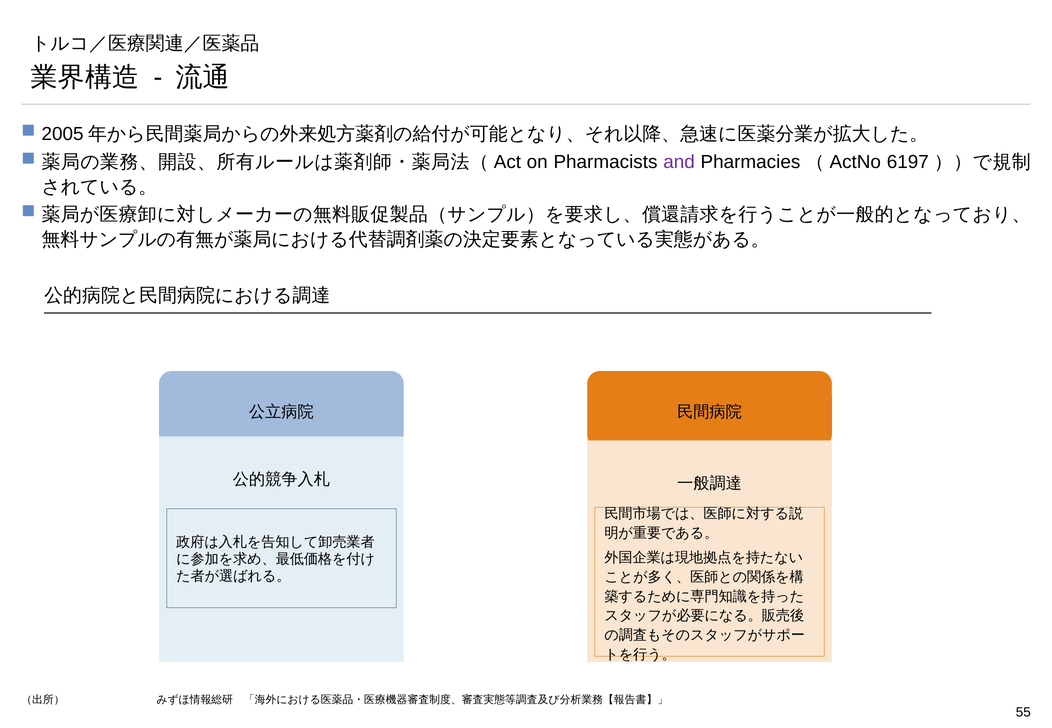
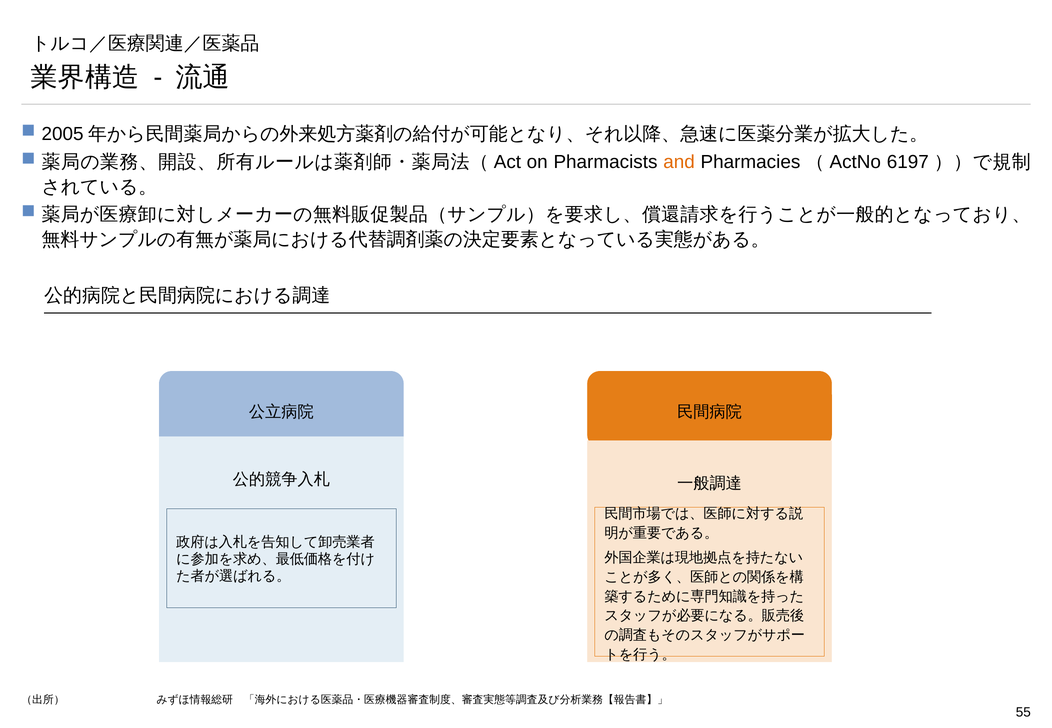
and colour: purple -> orange (679, 162)
